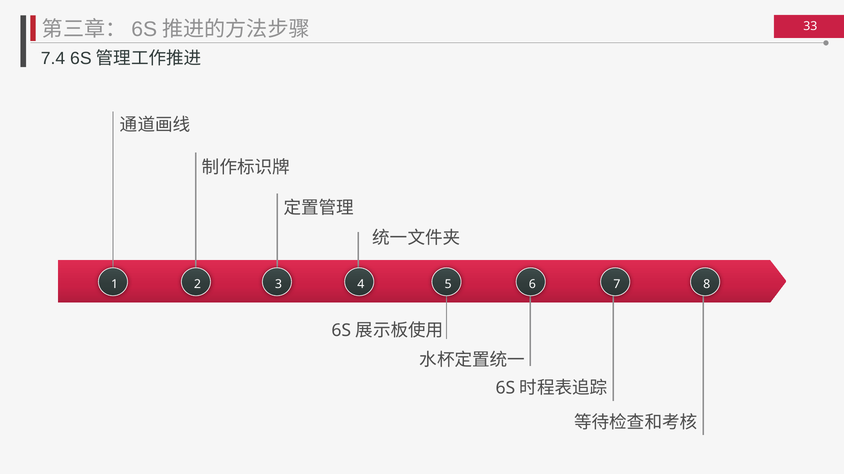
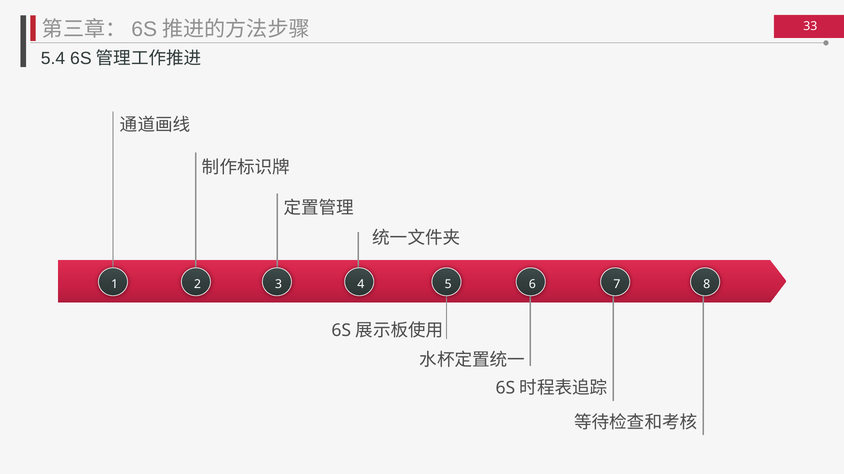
7.4: 7.4 -> 5.4 (53, 58)
